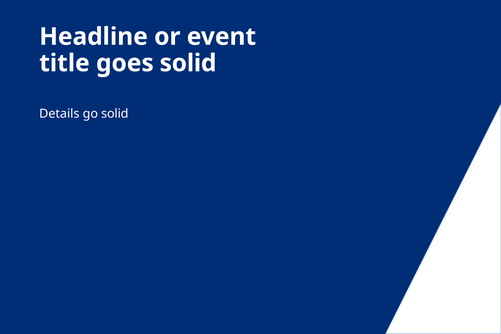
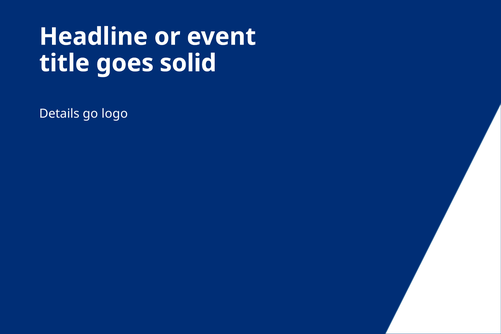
go solid: solid -> logo (115, 114)
